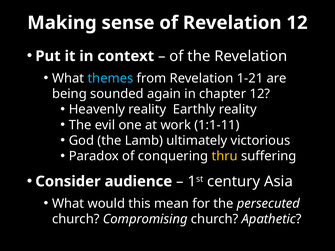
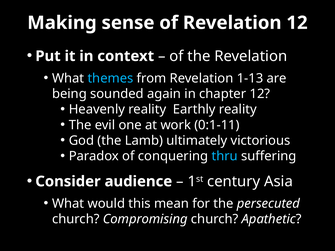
1-21: 1-21 -> 1-13 (250, 78)
1:1-11: 1:1-11 -> 0:1-11 (217, 125)
thru colour: yellow -> light blue (225, 156)
